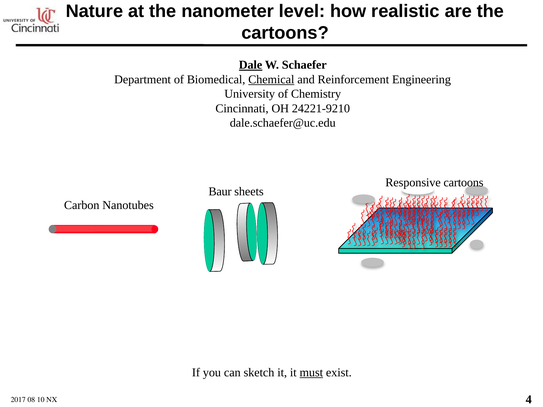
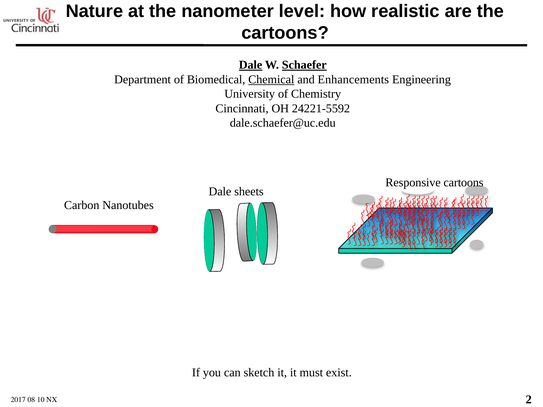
Schaefer underline: none -> present (304, 65)
Reinforcement: Reinforcement -> Enhancements (353, 80)
24221-9210: 24221-9210 -> 24221-5592 (321, 108)
Baur: Baur -> Dale (220, 192)
must underline: present -> none (311, 373)
4: 4 -> 2 (529, 400)
